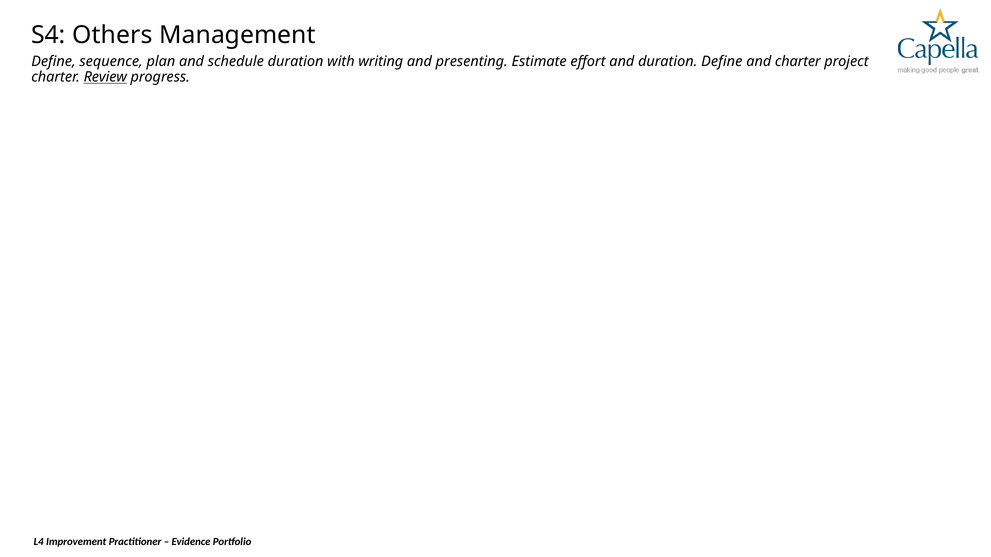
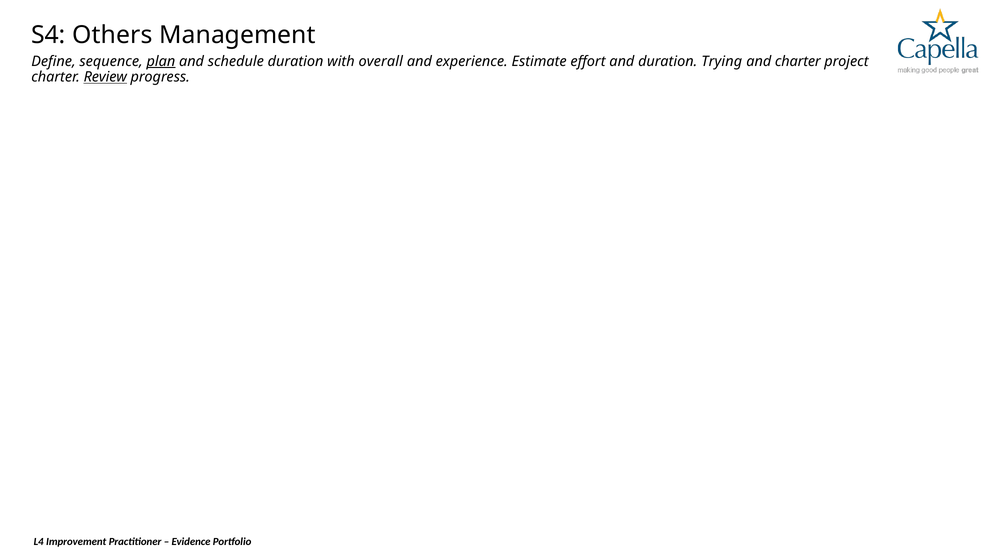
plan underline: none -> present (161, 62)
writing: writing -> overall (381, 62)
presenting: presenting -> experience (472, 62)
duration Define: Define -> Trying (722, 62)
